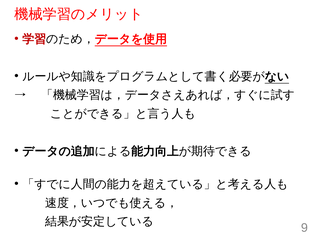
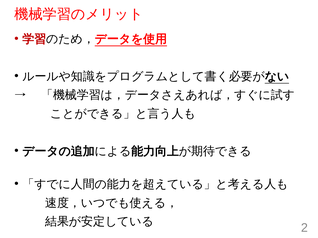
9: 9 -> 2 (304, 228)
